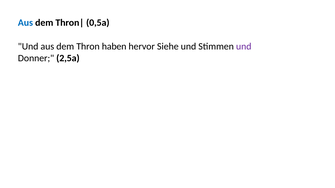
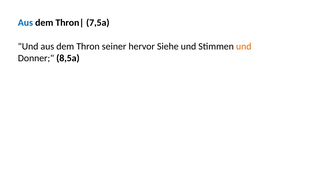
0,5a: 0,5a -> 7,5a (98, 23)
haben: haben -> seiner (114, 47)
und colour: purple -> orange (244, 47)
2,5a: 2,5a -> 8,5a (68, 58)
